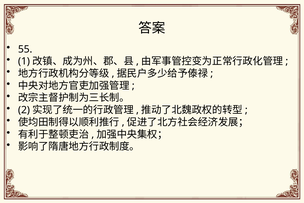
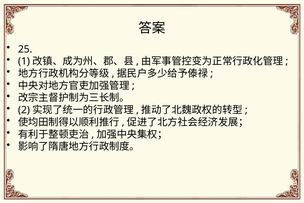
55: 55 -> 25 (25, 49)
